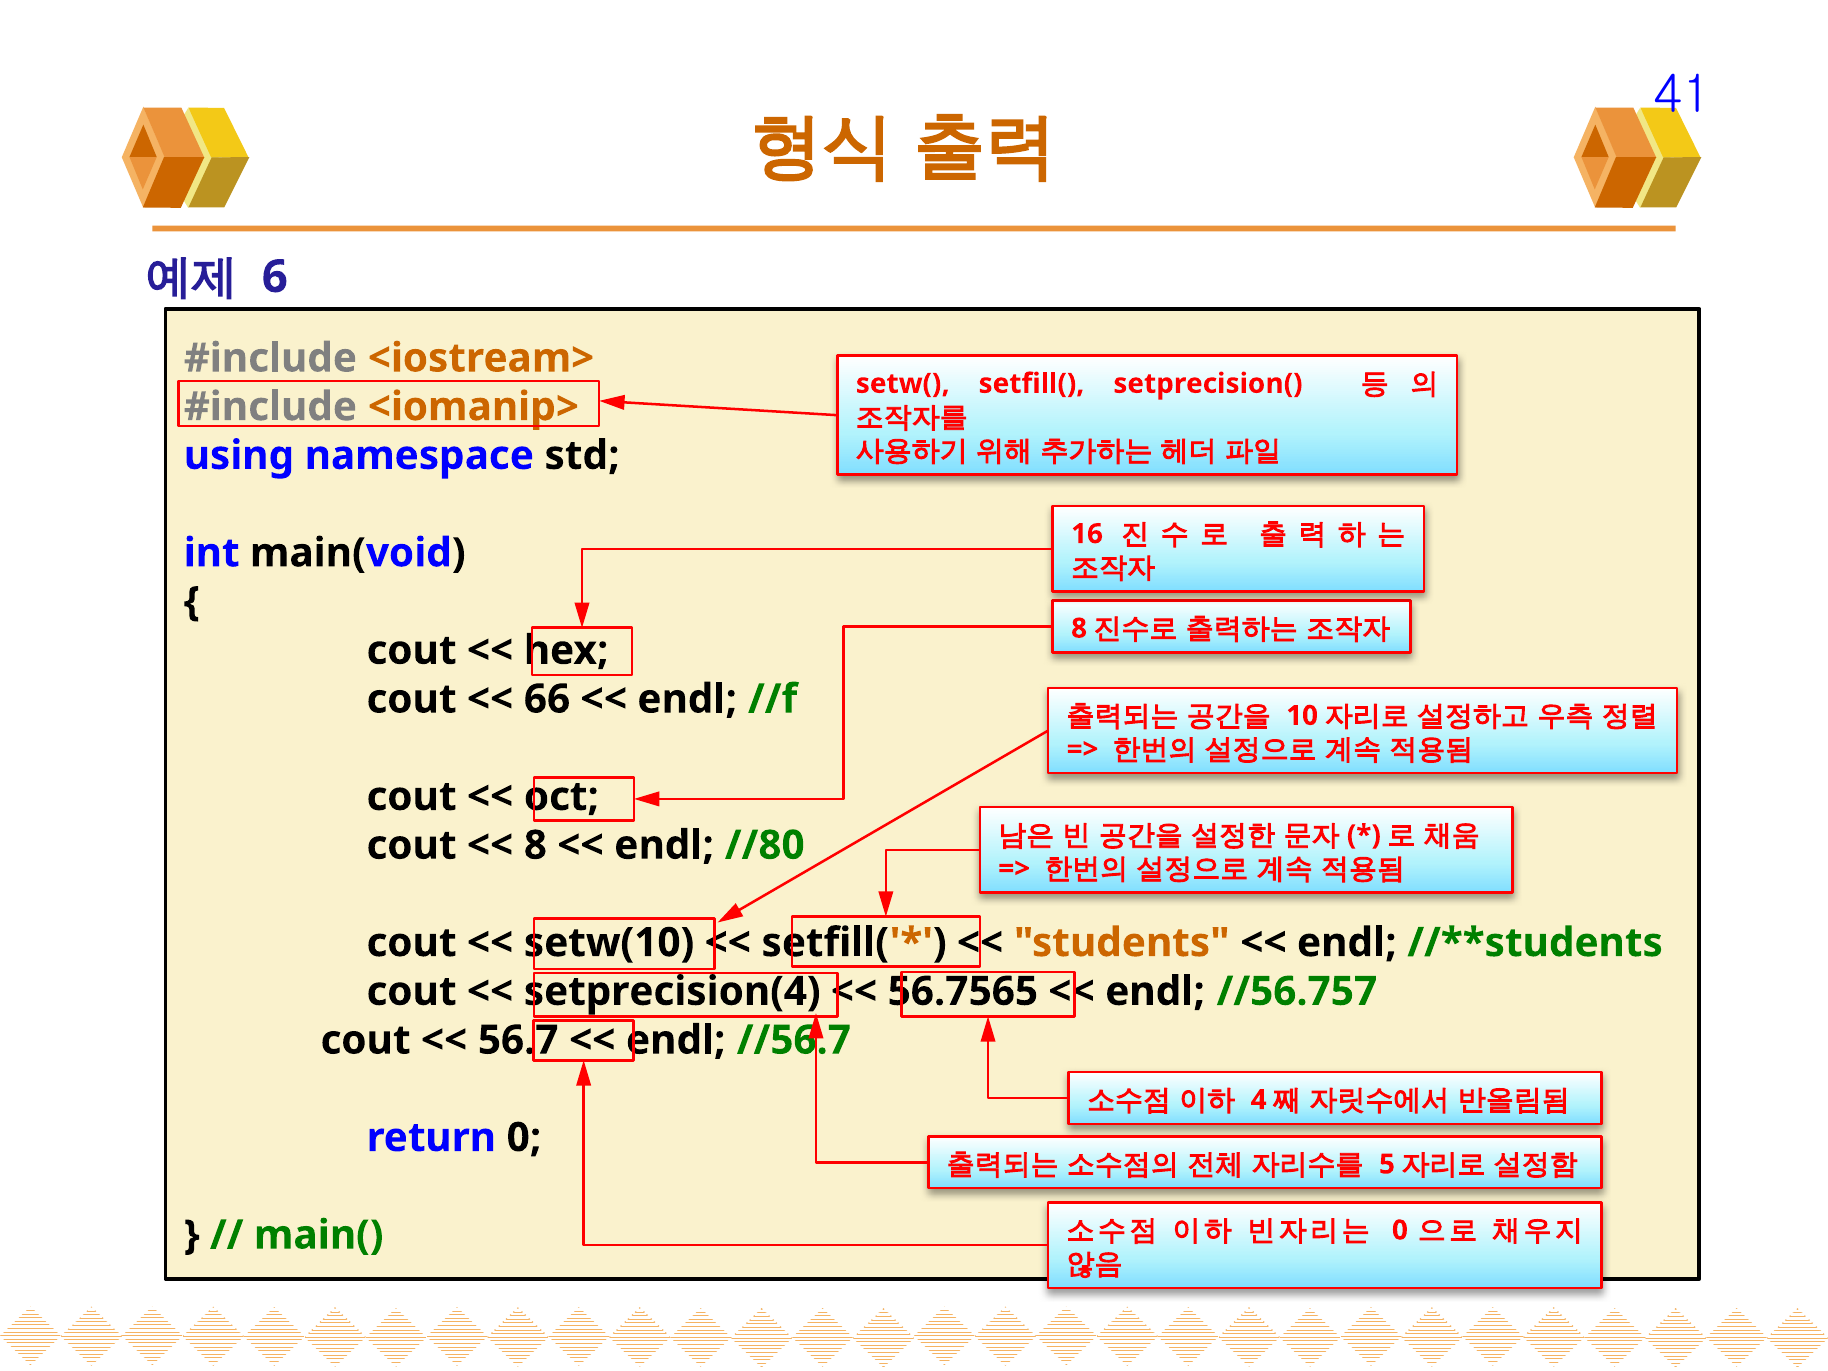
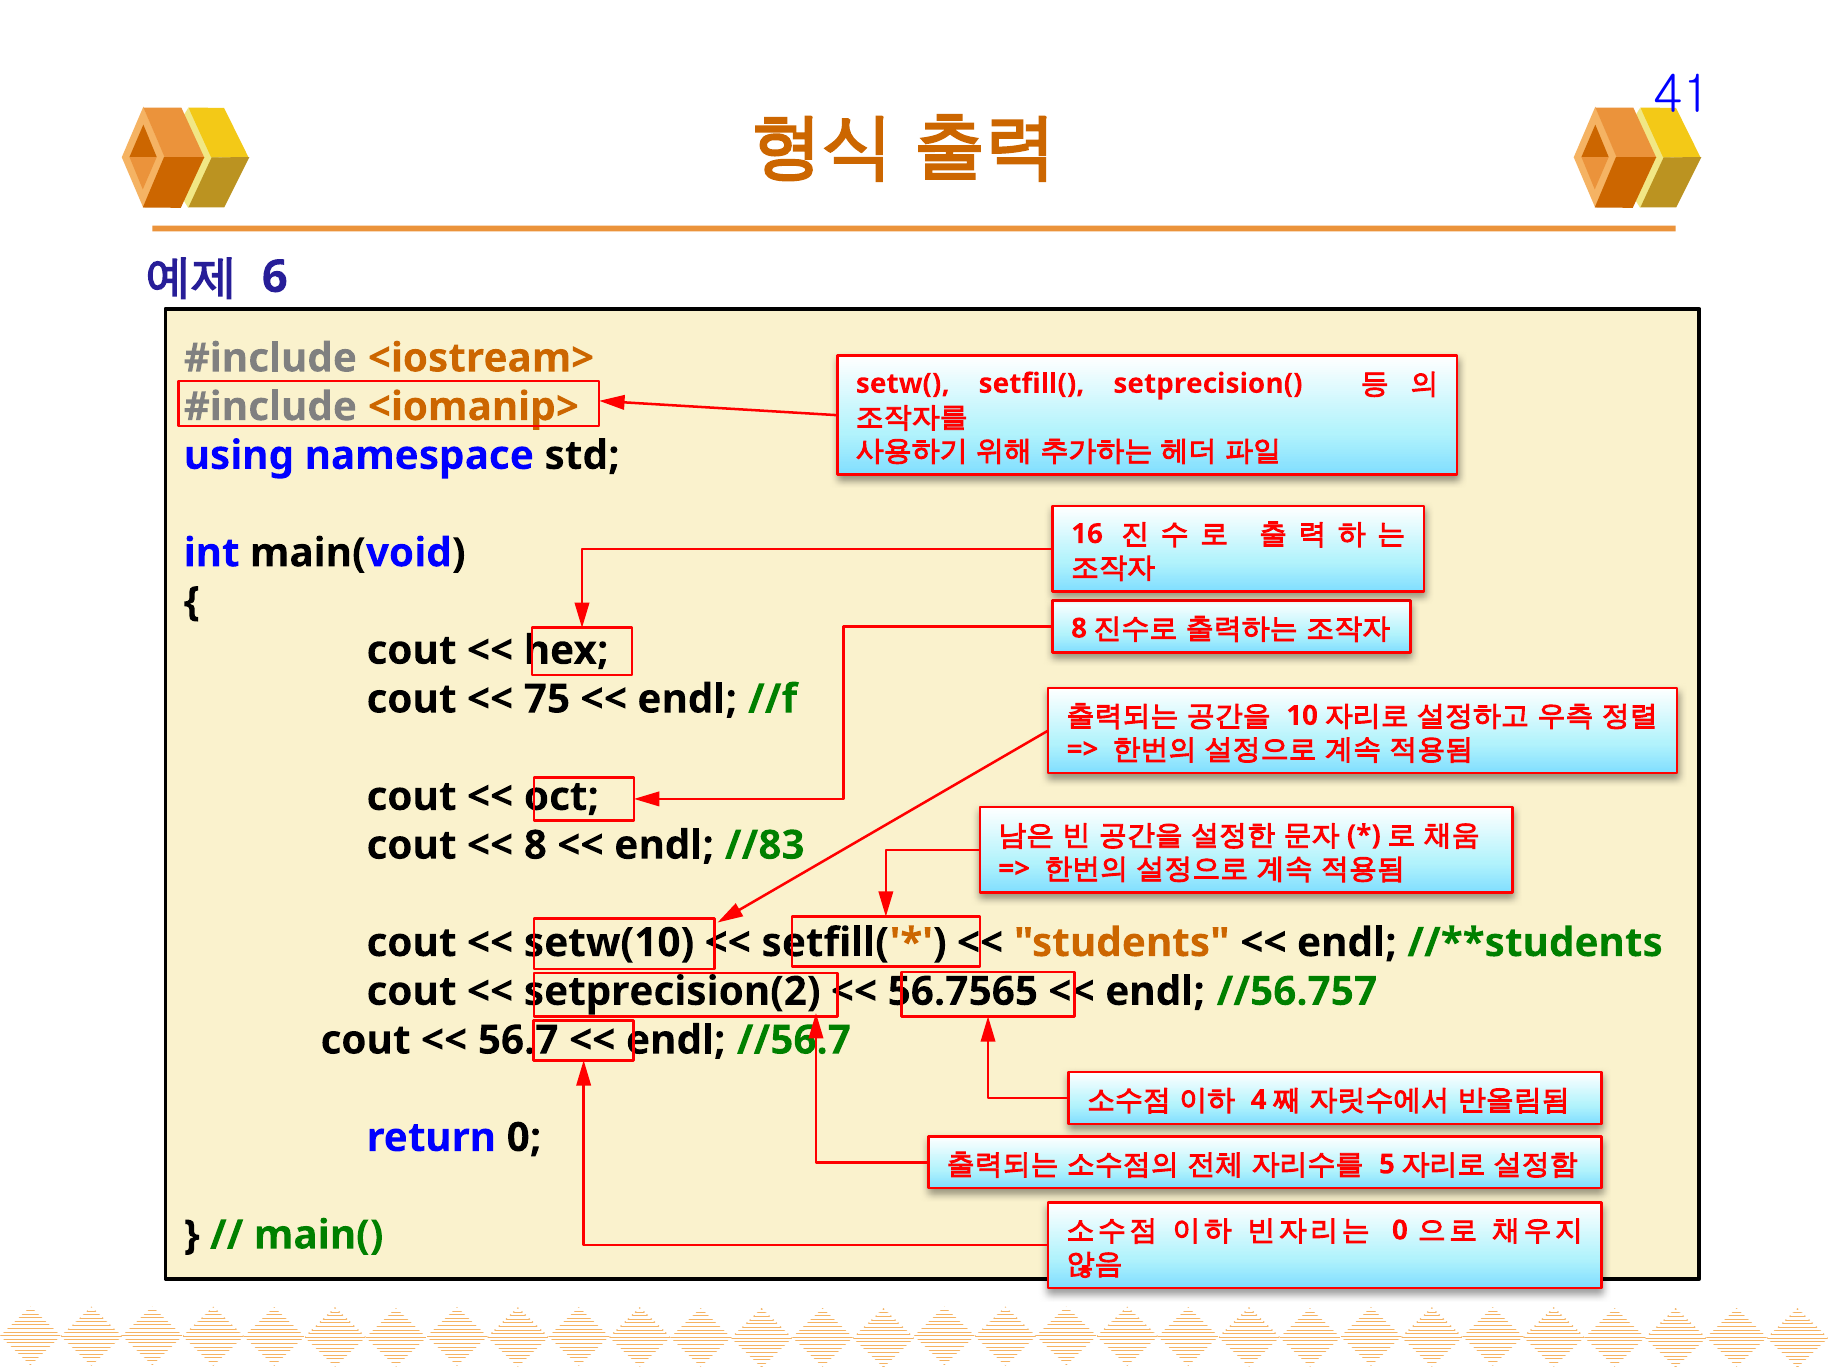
66: 66 -> 75 (547, 699)
//80: //80 -> //83 (765, 845)
setprecision(4: setprecision(4 -> setprecision(2 (672, 992)
